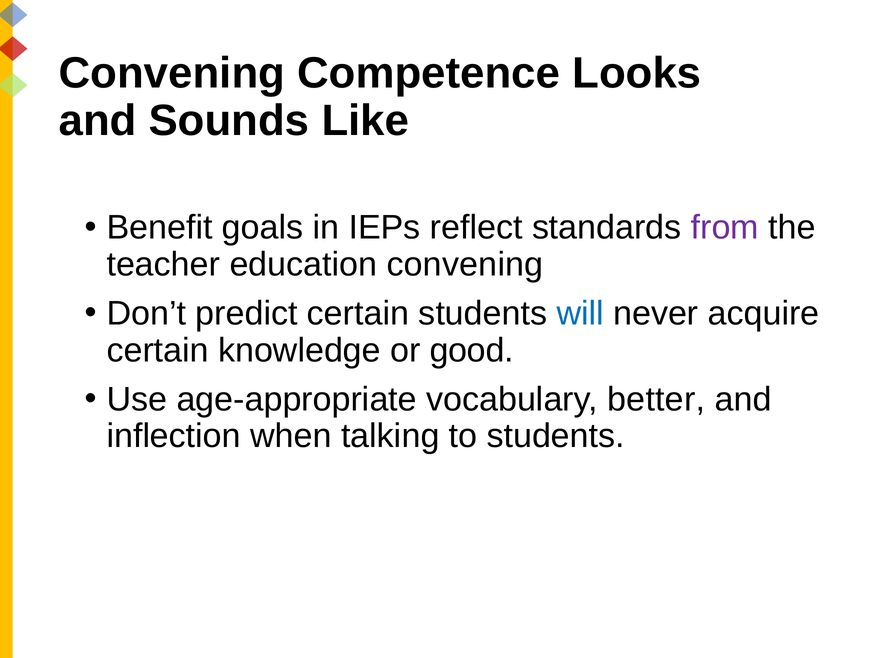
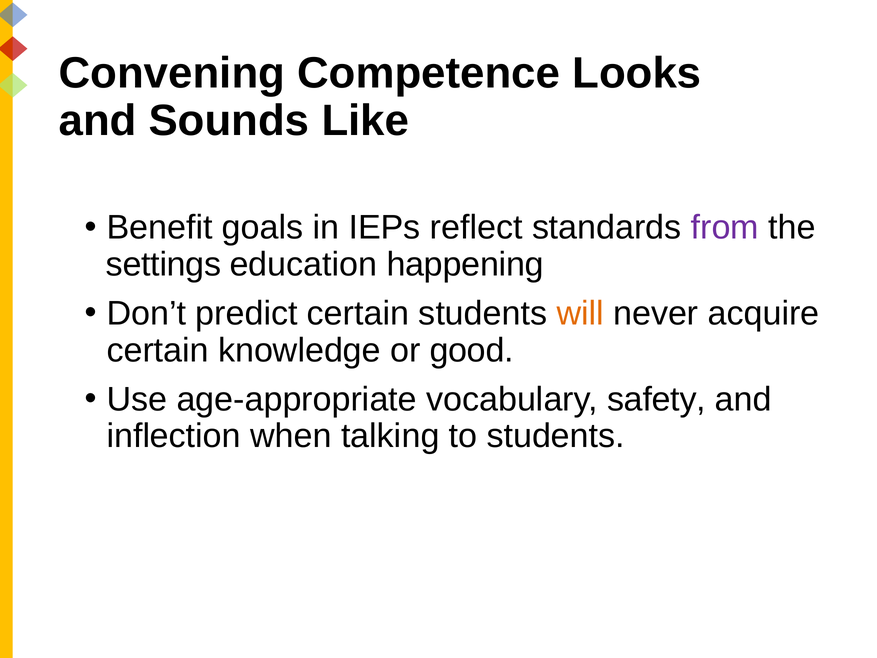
teacher: teacher -> settings (164, 264)
education convening: convening -> happening (465, 264)
will colour: blue -> orange (580, 313)
better: better -> safety (656, 399)
